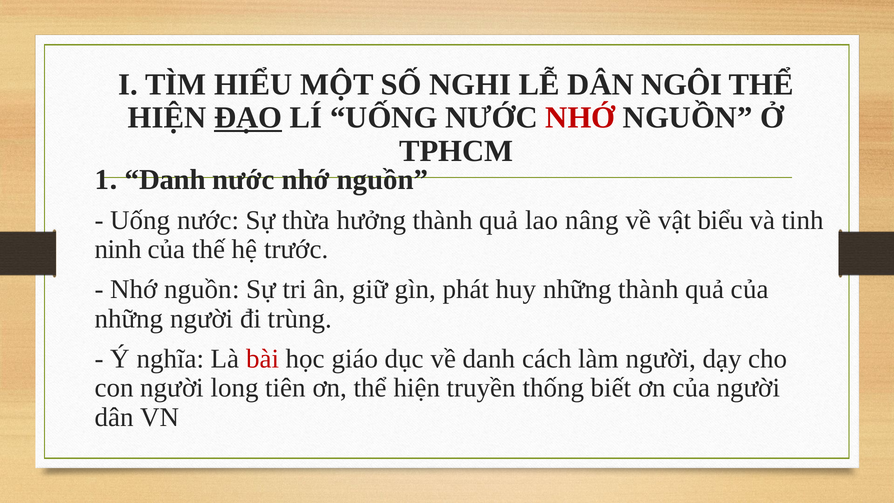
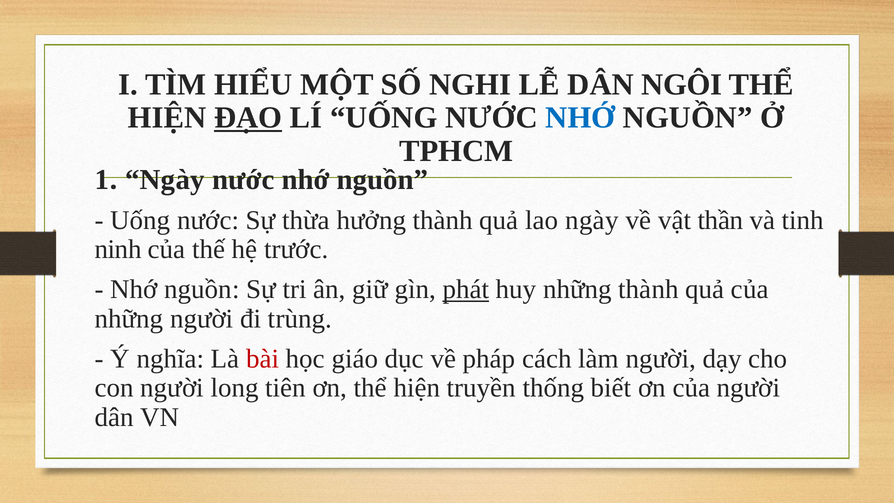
NHỚ colour: red -> blue (580, 118)
Danh: Danh -> Ngày (165, 179)
lao nâng: nâng -> ngày (592, 220)
biểu: biểu -> thần (720, 220)
phát underline: none -> present (466, 289)
về danh: danh -> pháp (489, 359)
